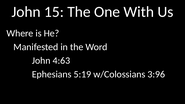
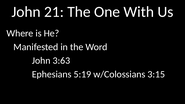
15: 15 -> 21 (54, 12)
4:63: 4:63 -> 3:63 (61, 61)
3:96: 3:96 -> 3:15 (156, 74)
